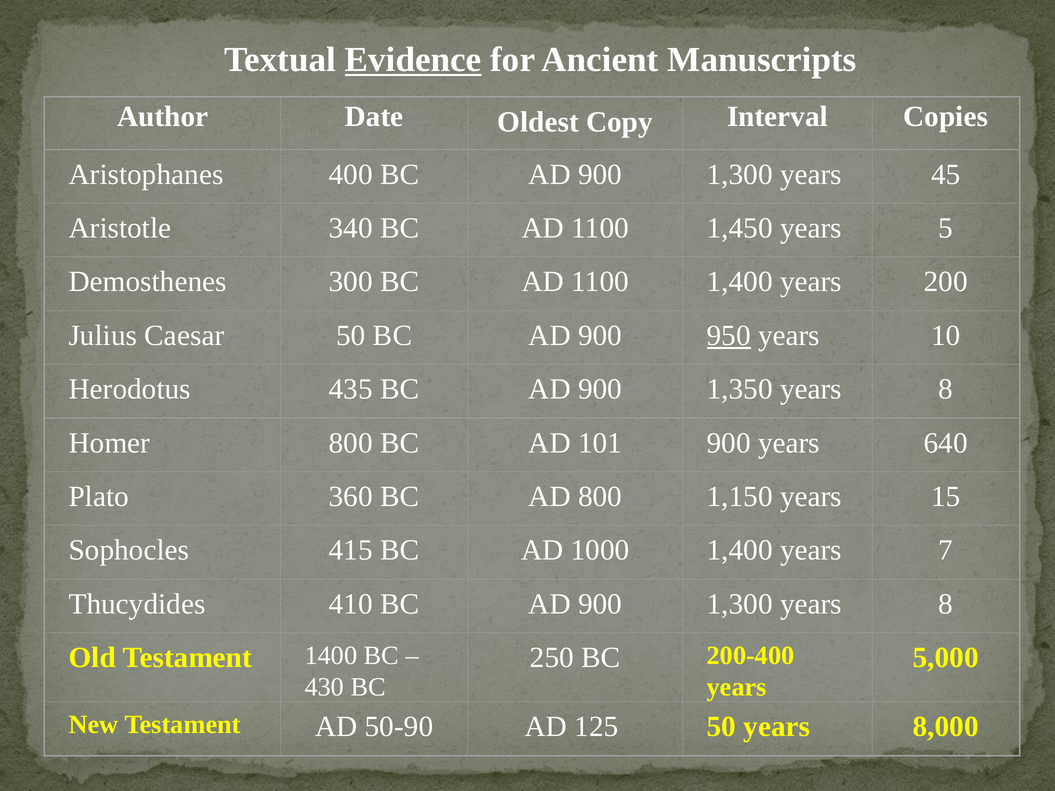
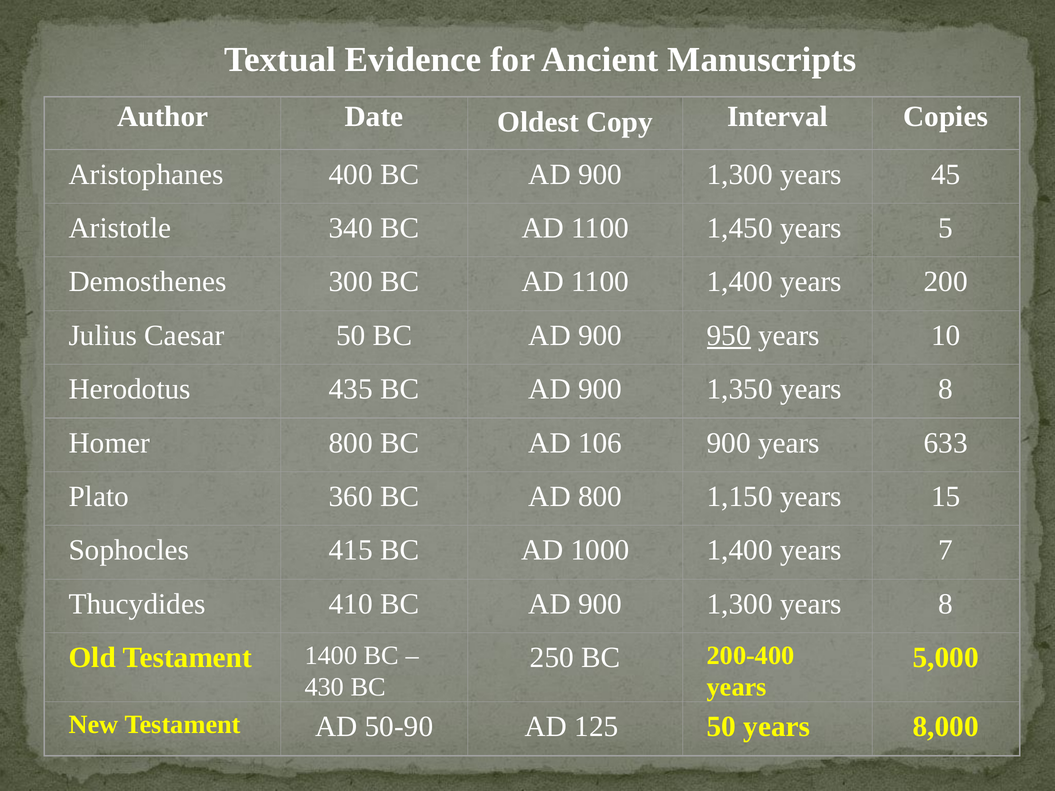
Evidence underline: present -> none (413, 60)
101: 101 -> 106 (600, 443)
640: 640 -> 633 (946, 443)
